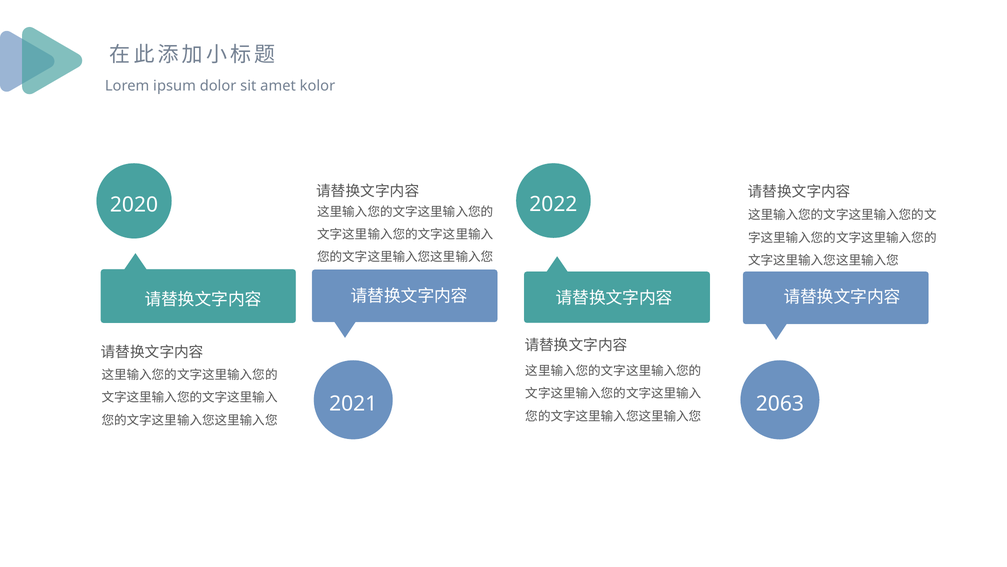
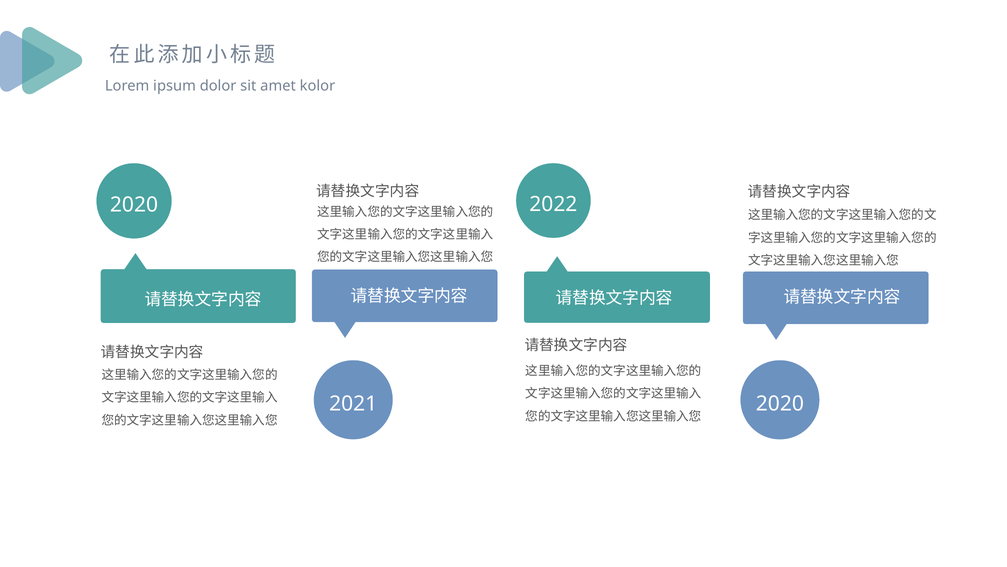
2063: 2063 -> 2020 (780, 403)
